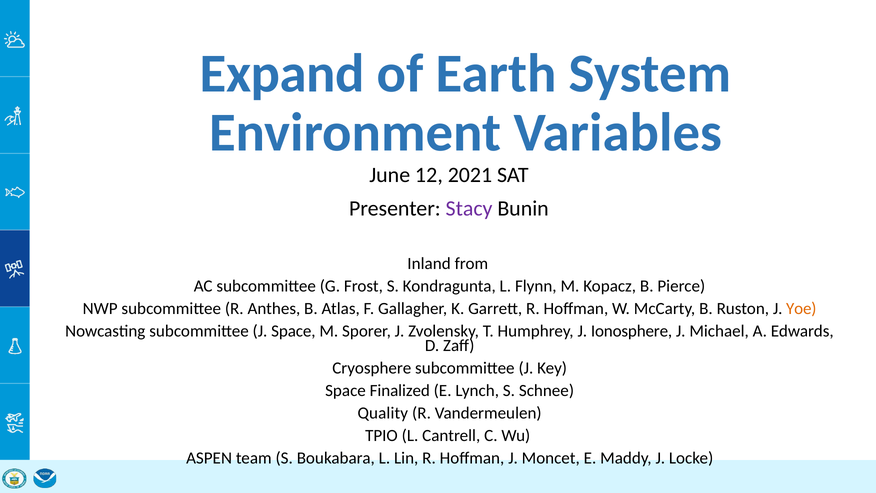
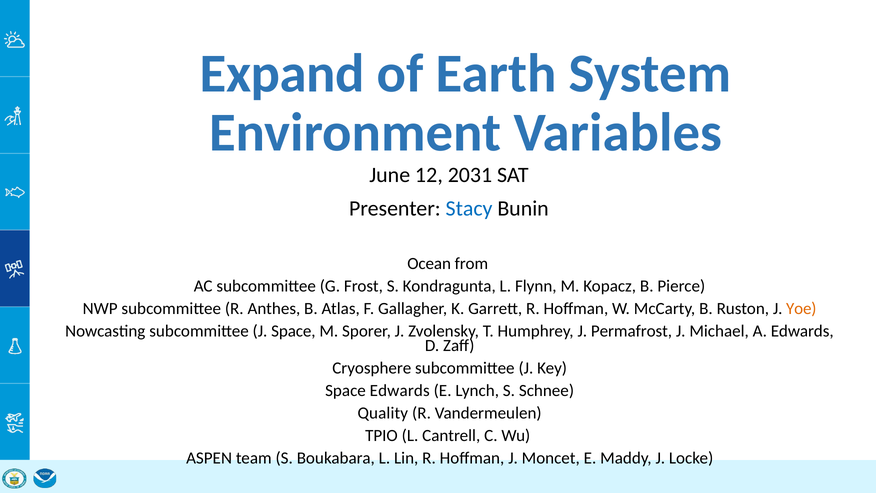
2021: 2021 -> 2031 (470, 175)
Stacy colour: purple -> blue (469, 208)
Inland: Inland -> Ocean (429, 263)
Ionosphere: Ionosphere -> Permafrost (632, 331)
Space Finalized: Finalized -> Edwards (400, 391)
